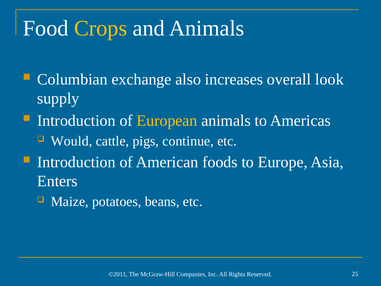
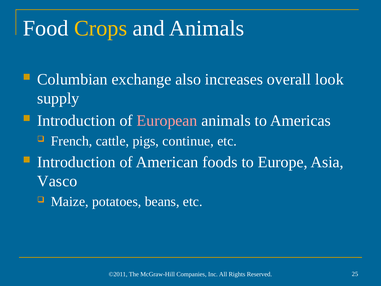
European colour: yellow -> pink (167, 120)
Would: Would -> French (72, 141)
Enters: Enters -> Vasco (57, 181)
